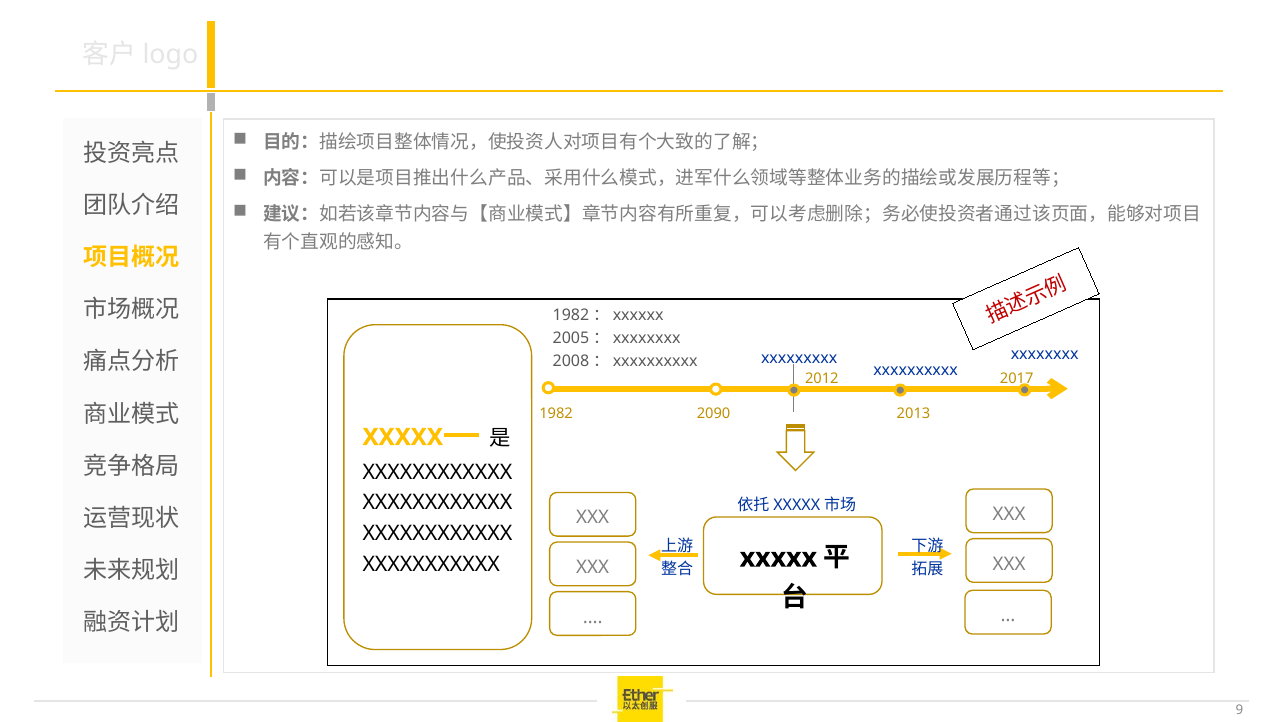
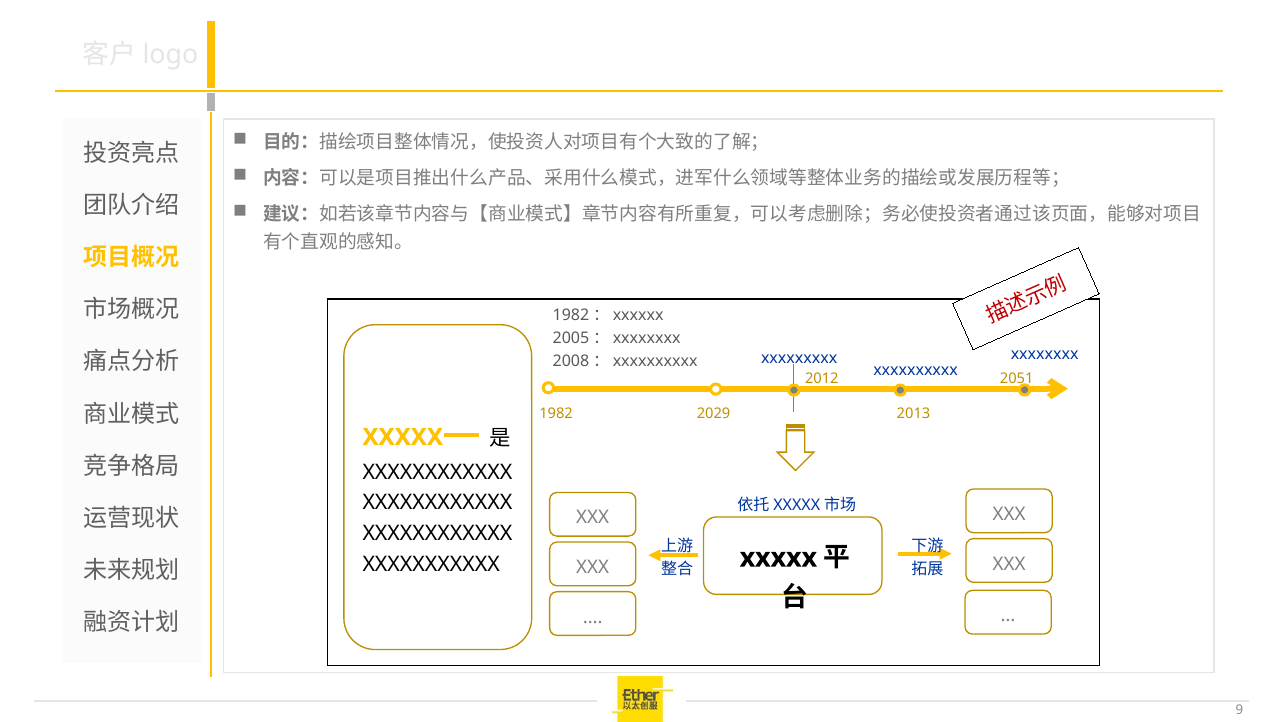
2017: 2017 -> 2051 (1017, 378)
2090: 2090 -> 2029 (714, 414)
